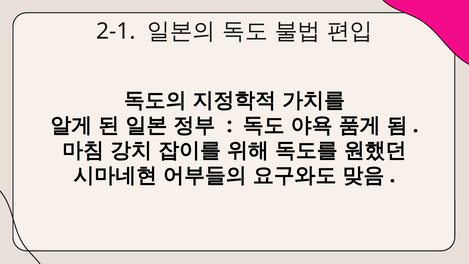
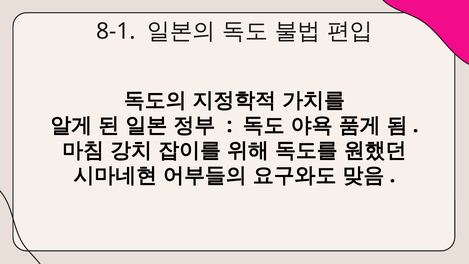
2-1: 2-1 -> 8-1 (116, 31)
